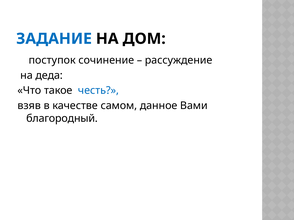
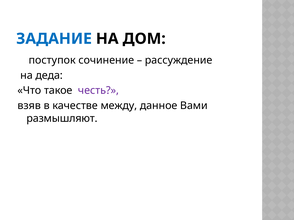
честь colour: blue -> purple (98, 91)
самом: самом -> между (119, 106)
благородный: благородный -> размышляют (62, 119)
